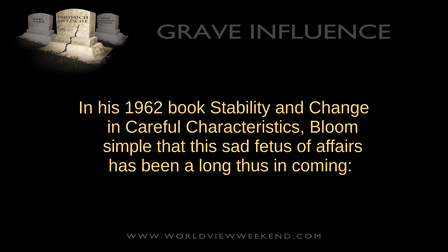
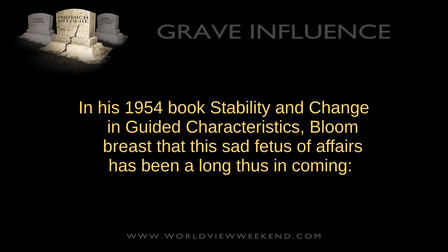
1962: 1962 -> 1954 (144, 108)
Careful: Careful -> Guided (153, 127)
simple: simple -> breast (127, 146)
